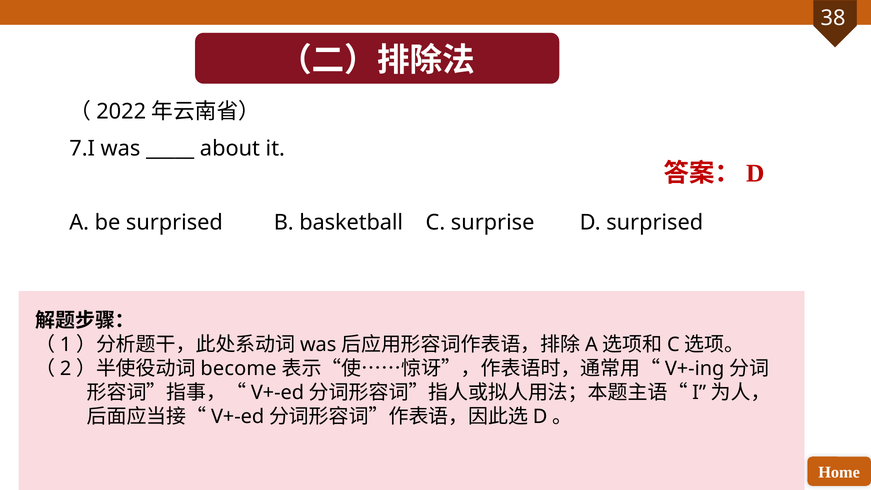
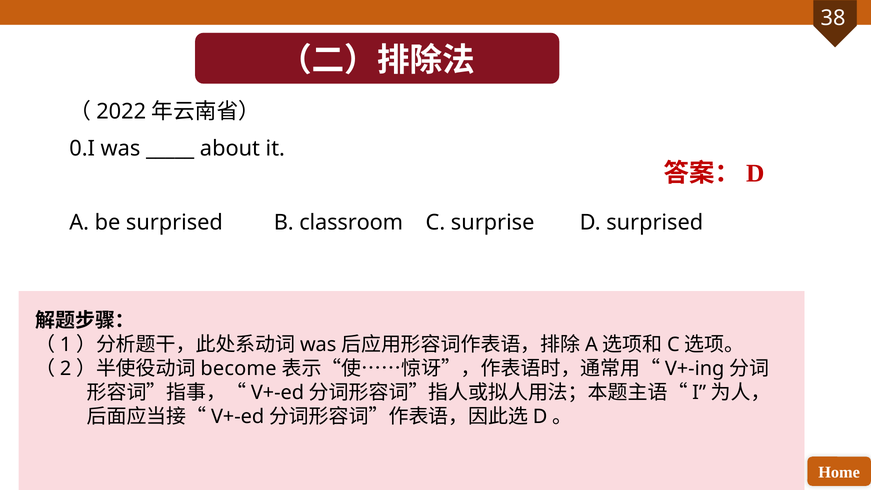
7.I: 7.I -> 0.I (82, 149)
basketball: basketball -> classroom (351, 223)
